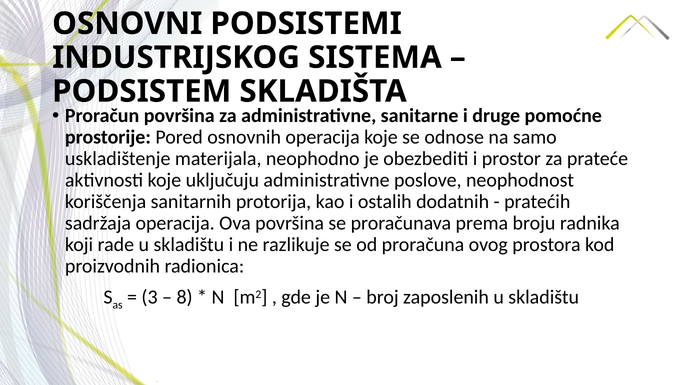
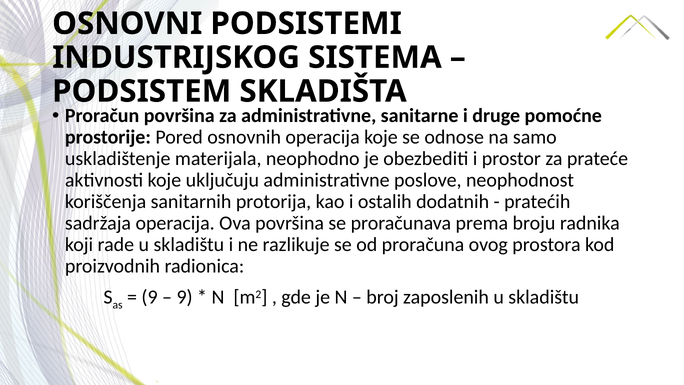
3: 3 -> 9 (150, 297)
8: 8 -> 9 (185, 297)
